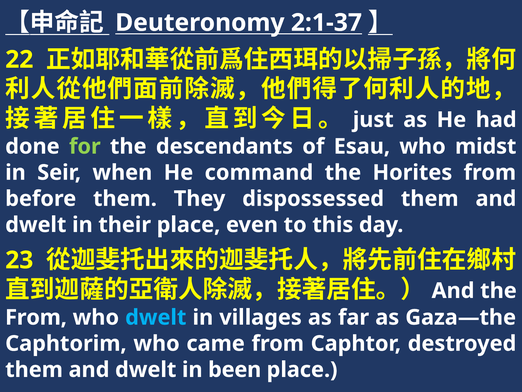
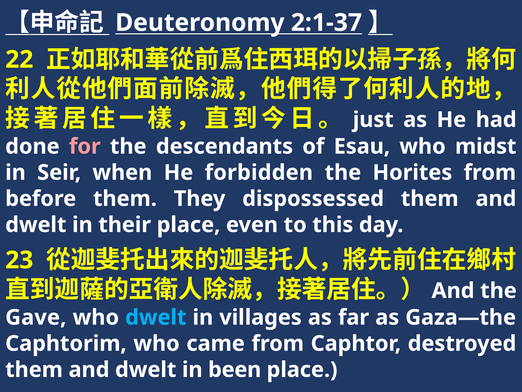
for colour: light green -> pink (85, 146)
command: command -> forbidden (259, 172)
From: From -> Gave (36, 317)
